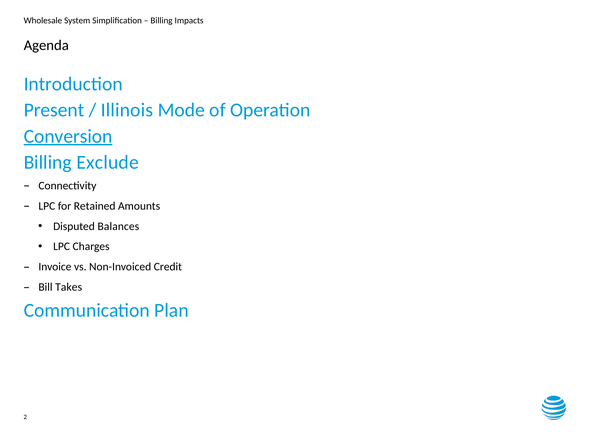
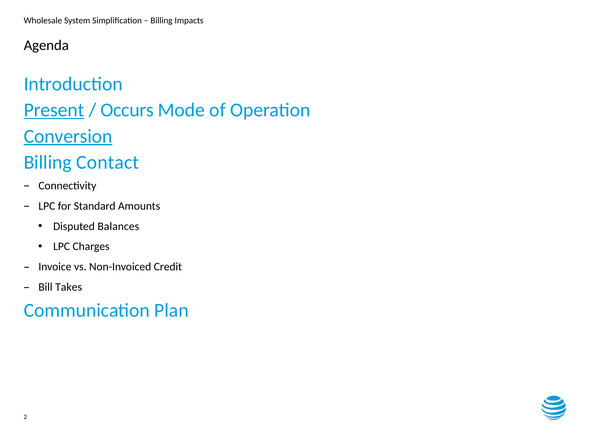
Present underline: none -> present (54, 110)
Illinois: Illinois -> Occurs (127, 110)
Exclude: Exclude -> Contact (108, 162)
Retained: Retained -> Standard (95, 206)
